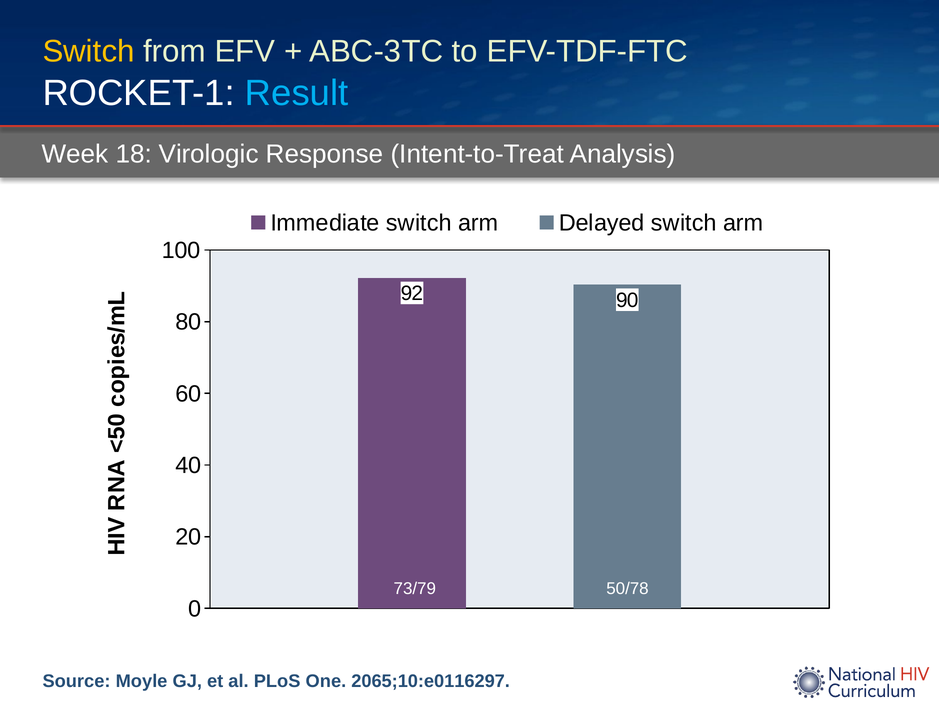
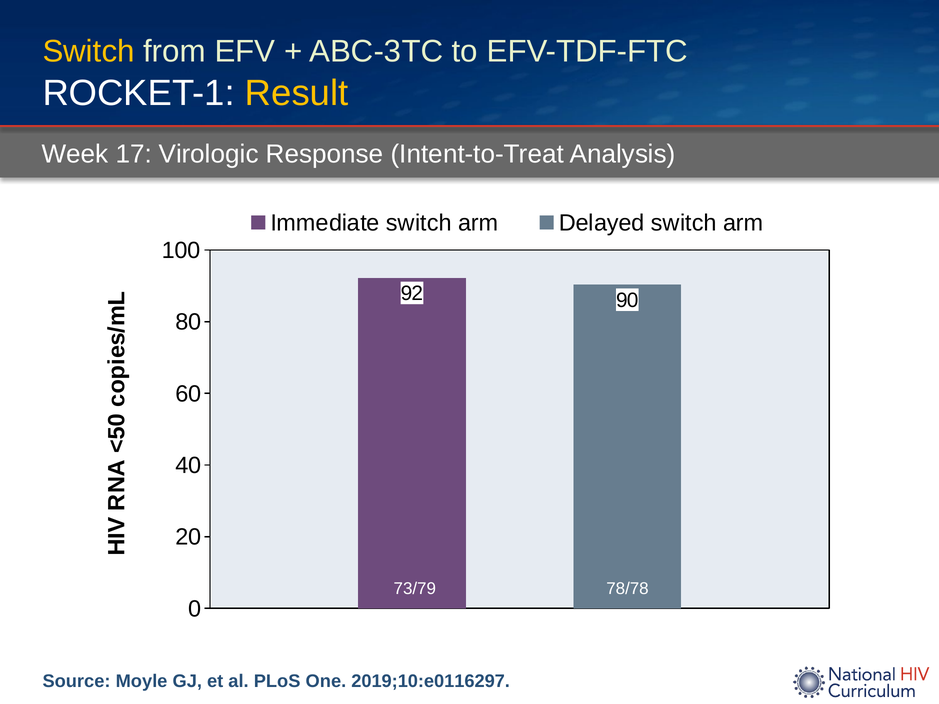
Result colour: light blue -> yellow (297, 93)
18: 18 -> 17 (134, 154)
50/78: 50/78 -> 78/78 (627, 589)
2065;10:e0116297: 2065;10:e0116297 -> 2019;10:e0116297 (431, 681)
